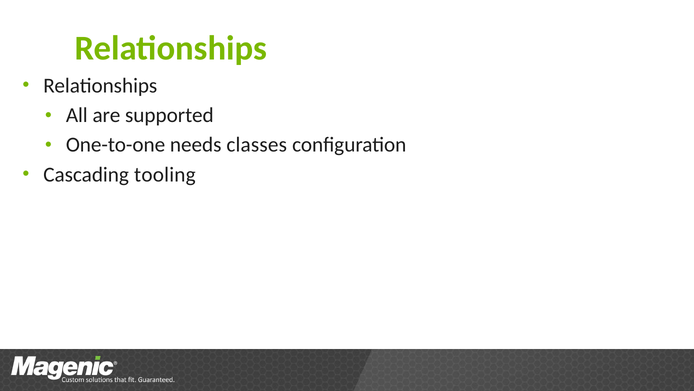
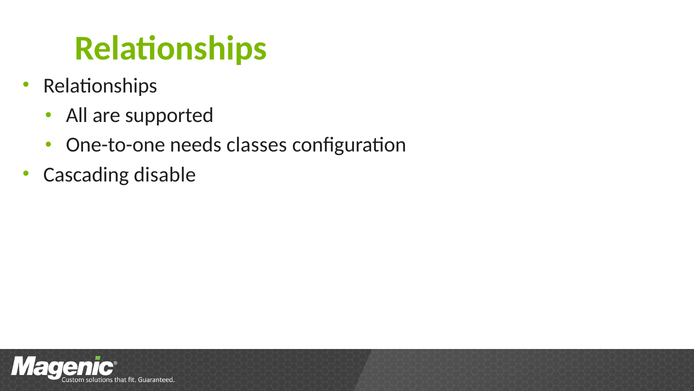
tooling: tooling -> disable (165, 174)
